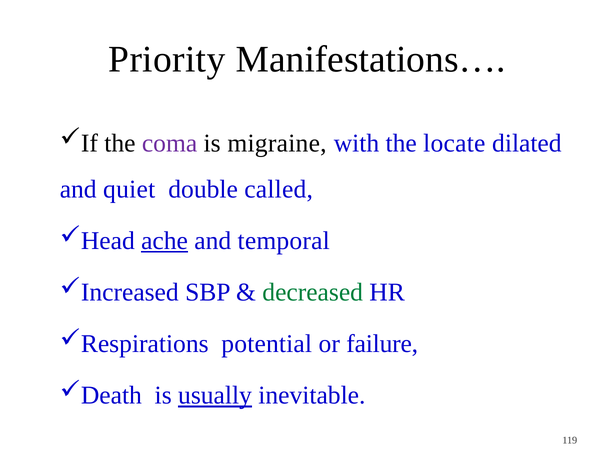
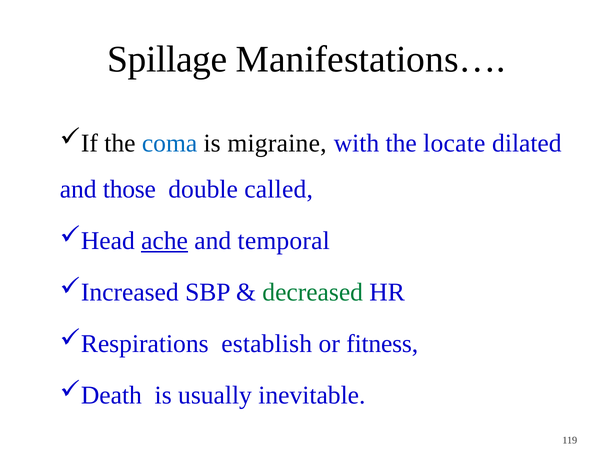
Priority: Priority -> Spillage (167, 59)
coma colour: purple -> blue (170, 143)
quiet: quiet -> those (129, 189)
potential: potential -> establish (267, 344)
failure: failure -> fitness (382, 344)
usually underline: present -> none (215, 395)
